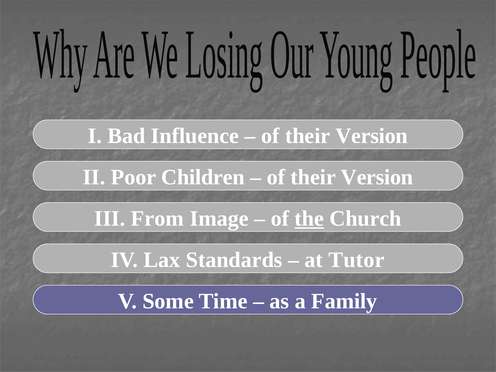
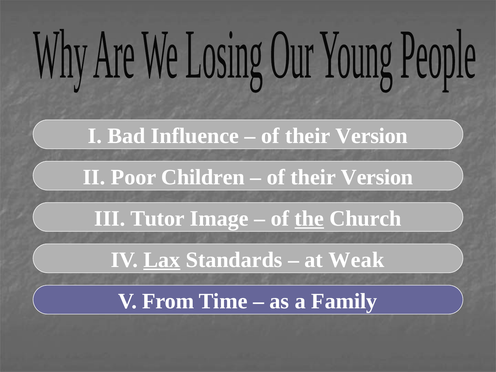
From: From -> Tutor (158, 219)
Lax underline: none -> present (162, 260)
Tutor: Tutor -> Weak (356, 260)
Some: Some -> From (168, 301)
